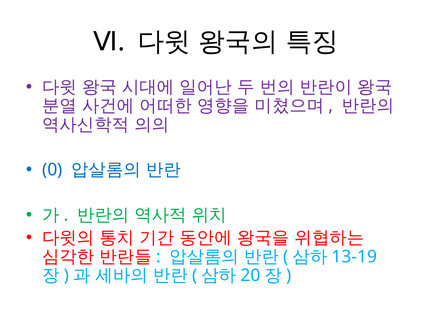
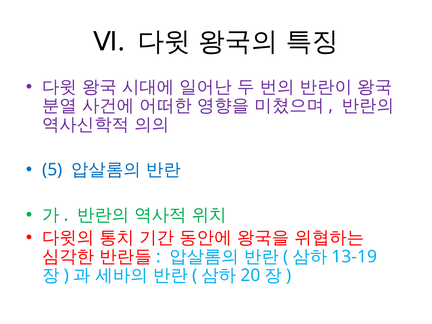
0: 0 -> 5 (52, 170)
